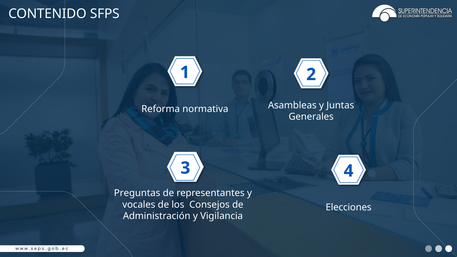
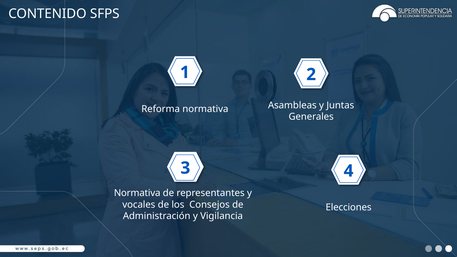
Preguntas: Preguntas -> Normativa (137, 193)
